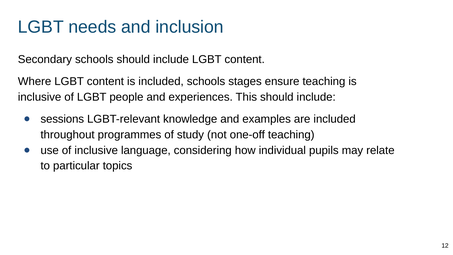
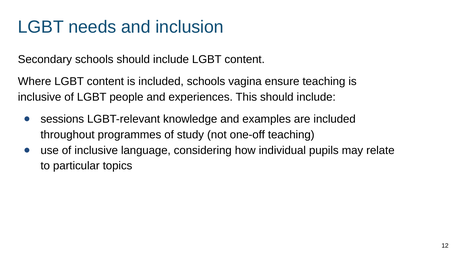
stages: stages -> vagina (245, 81)
